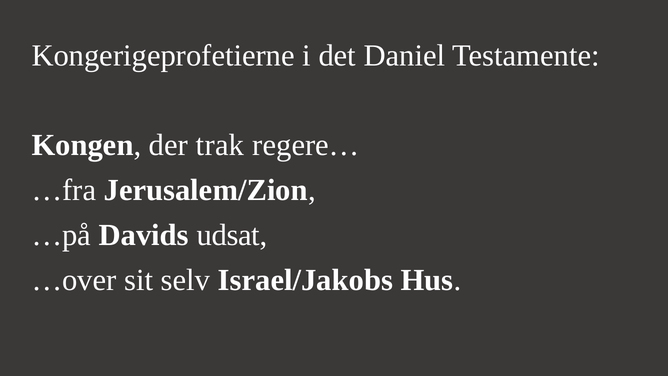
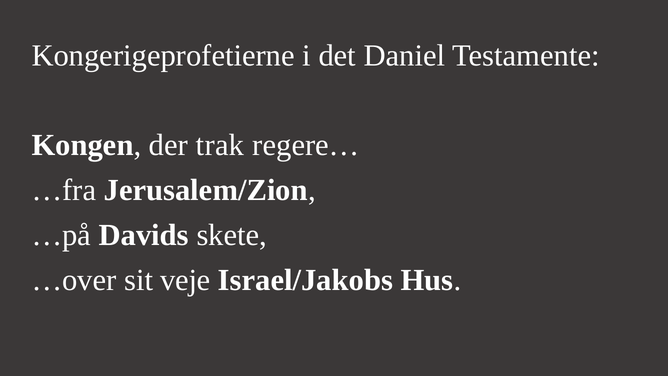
udsat: udsat -> skete (232, 235)
selv: selv -> veje (185, 280)
